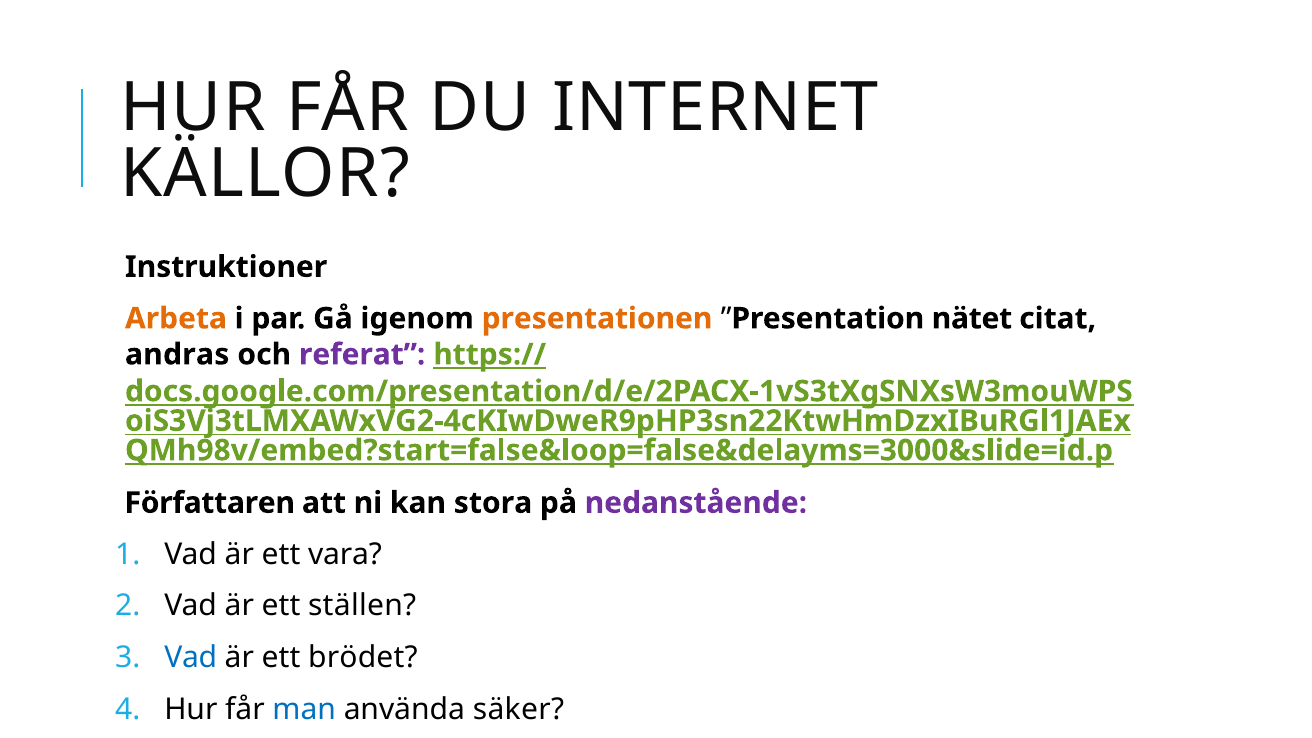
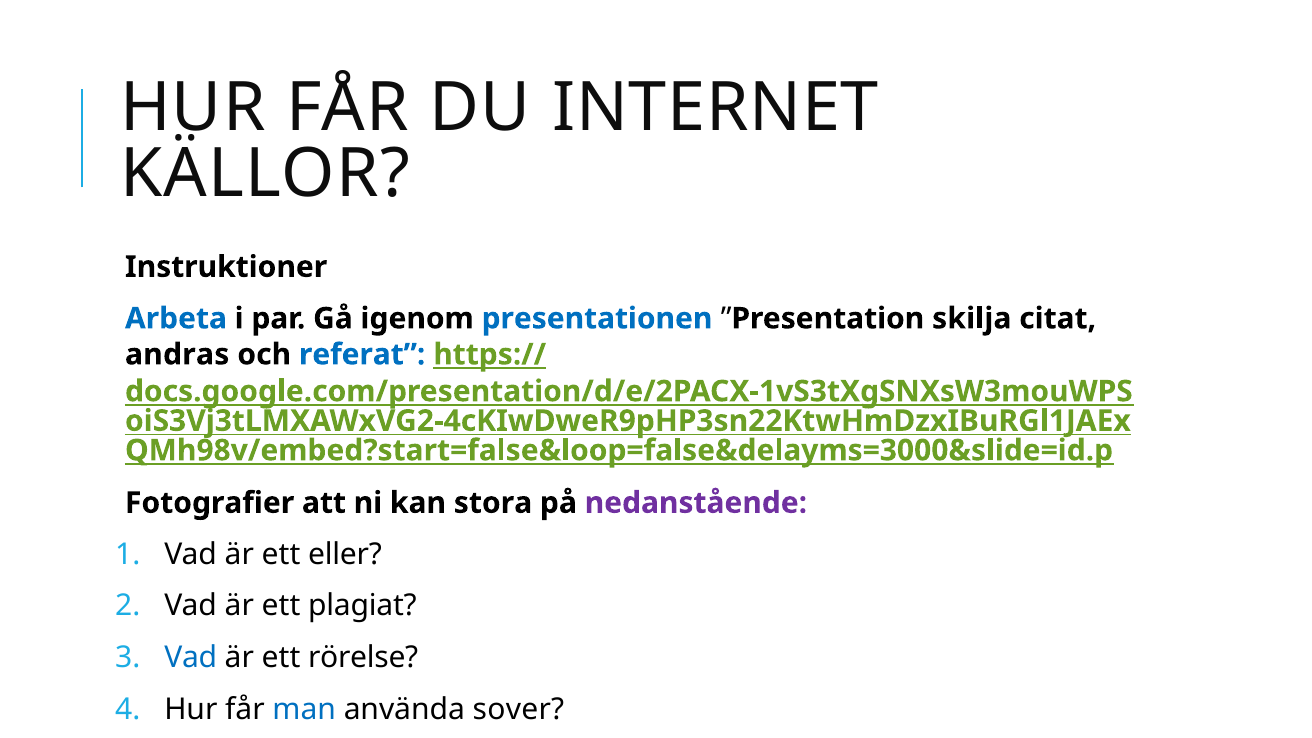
Arbeta colour: orange -> blue (176, 319)
presentationen colour: orange -> blue (597, 319)
nätet: nätet -> skilja (972, 319)
referat colour: purple -> blue (362, 355)
Författaren: Författaren -> Fotografier (210, 503)
vara: vara -> eller (345, 554)
ställen: ställen -> plagiat (362, 606)
brödet: brödet -> rörelse (363, 658)
säker: säker -> sover (519, 709)
